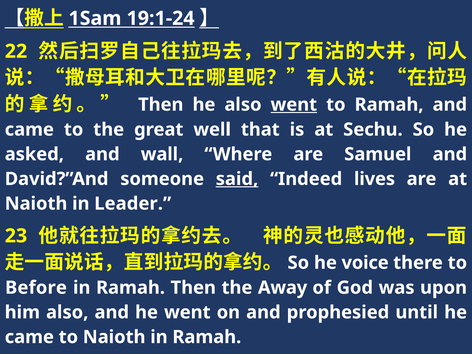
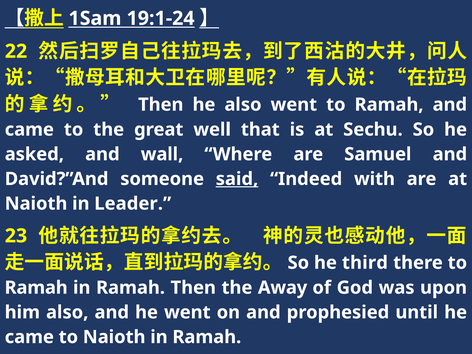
went underline: present -> none (294, 105)
lives: lives -> with (374, 179)
voice: voice -> third (365, 263)
Before: Before -> Ramah (36, 288)
